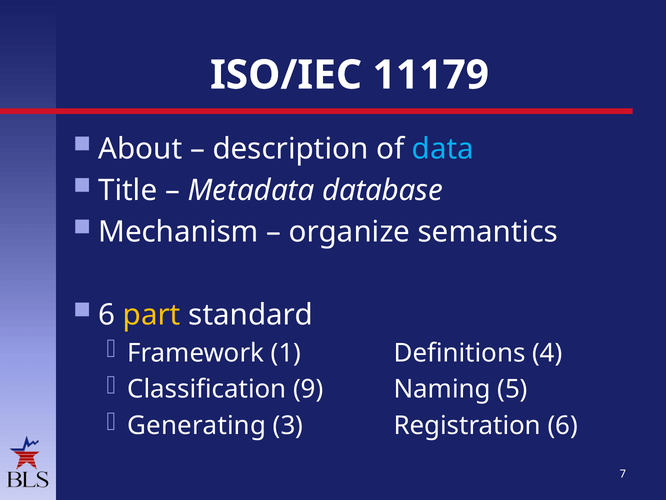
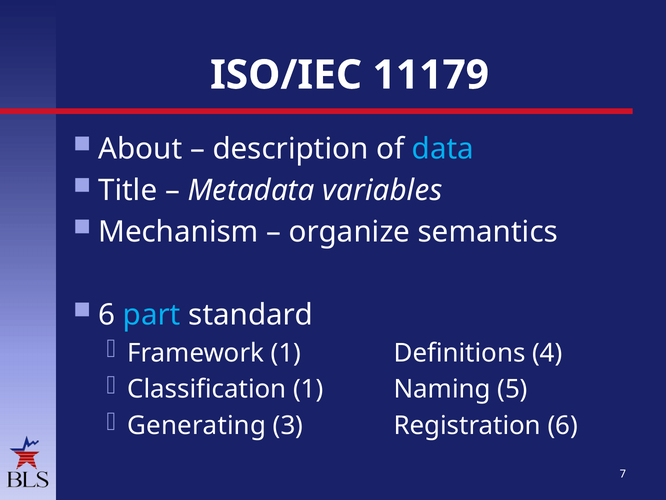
database: database -> variables (382, 190)
part colour: yellow -> light blue (152, 314)
Classification 9: 9 -> 1 (308, 389)
